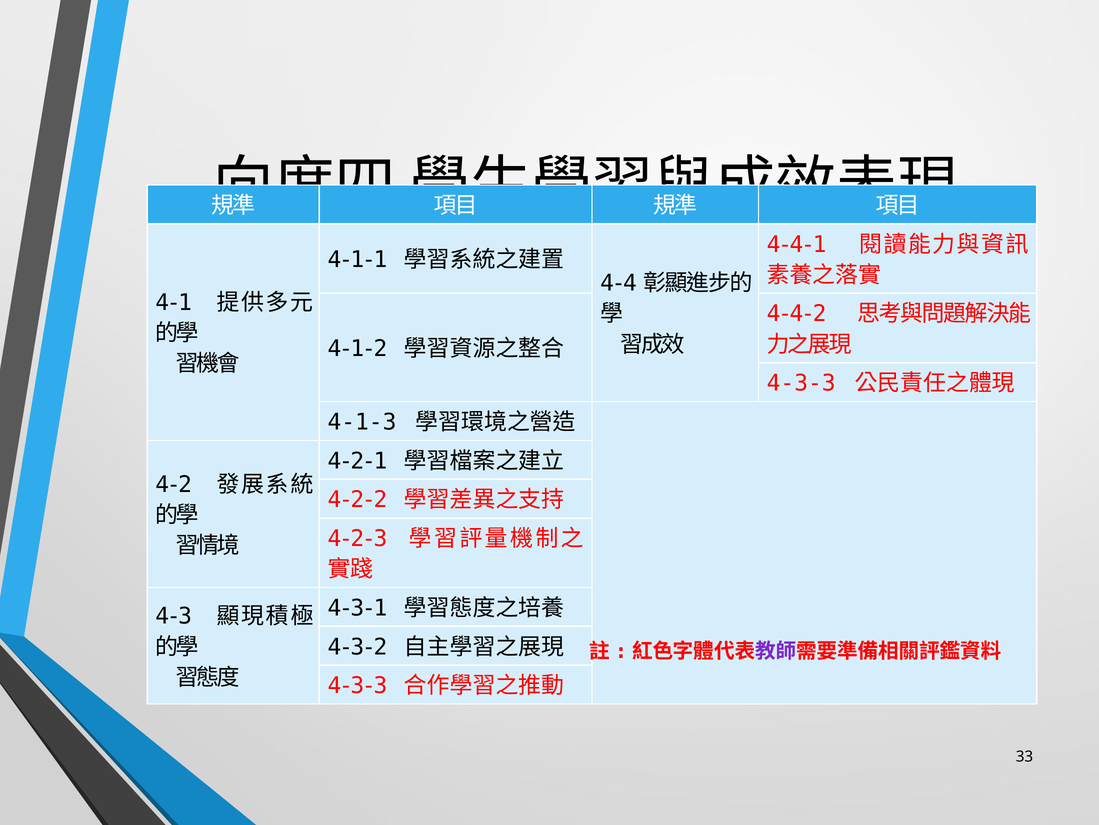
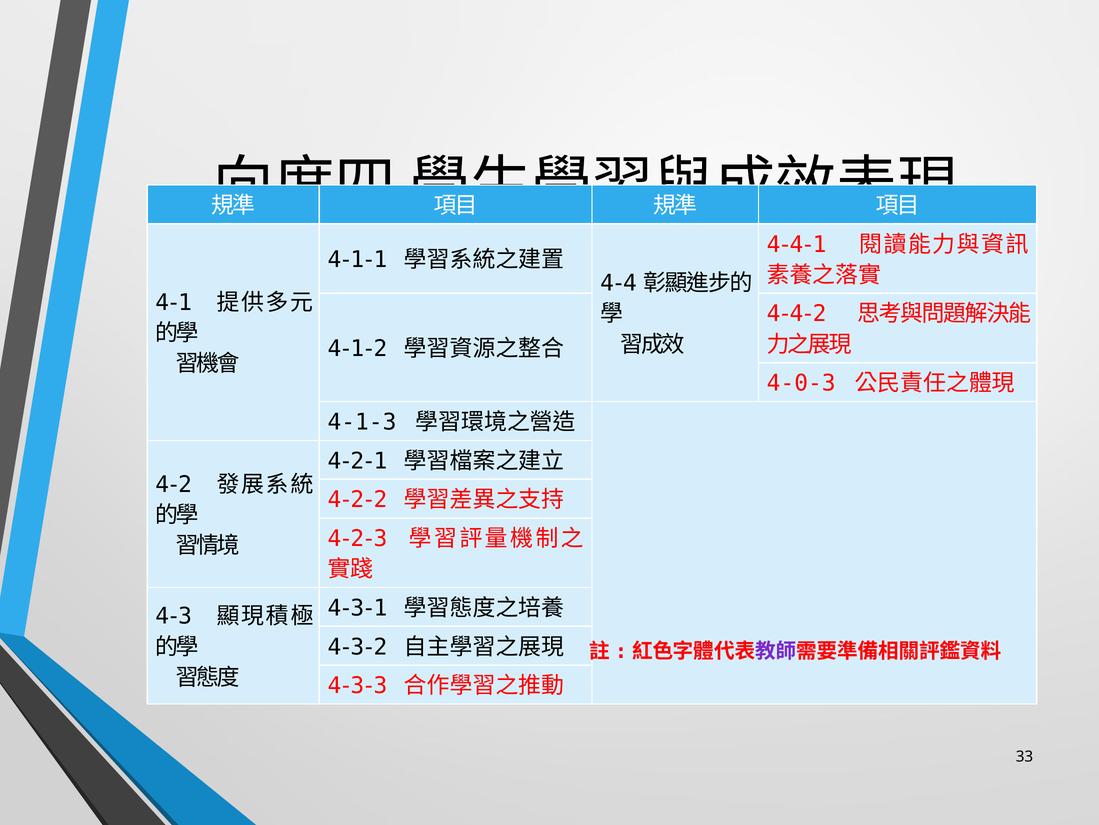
4-3-3: 4-3-3 -> 4-0-3 (801, 383)
